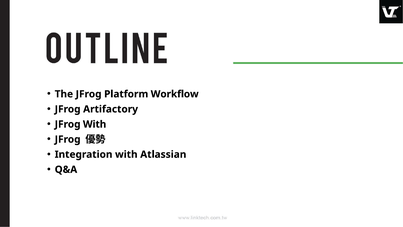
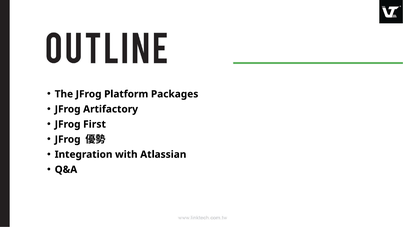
Workflow: Workflow -> Packages (175, 94)
JFrog With: With -> First (95, 124)
